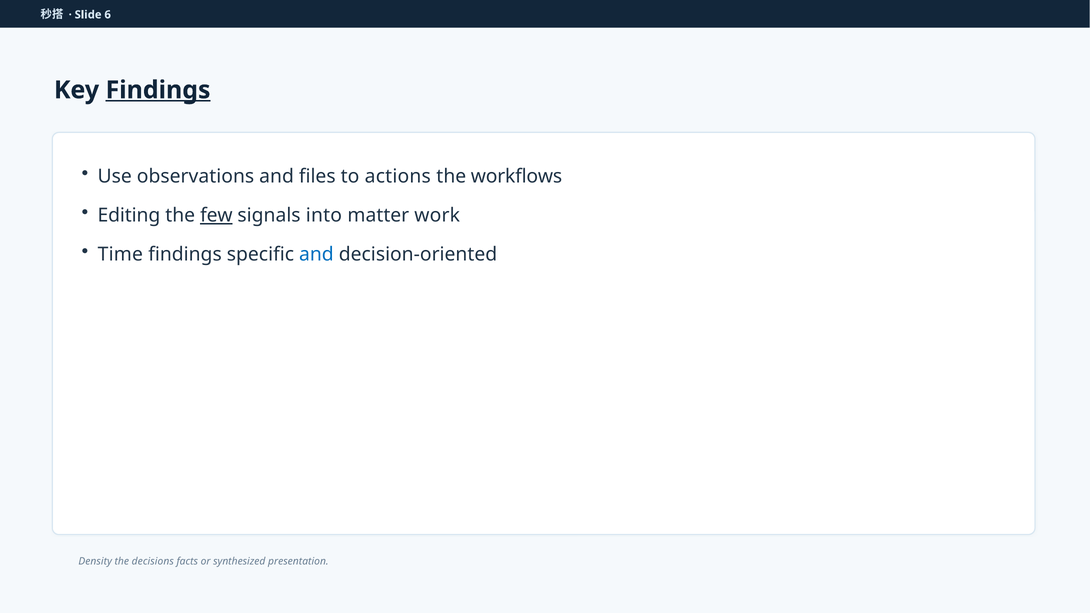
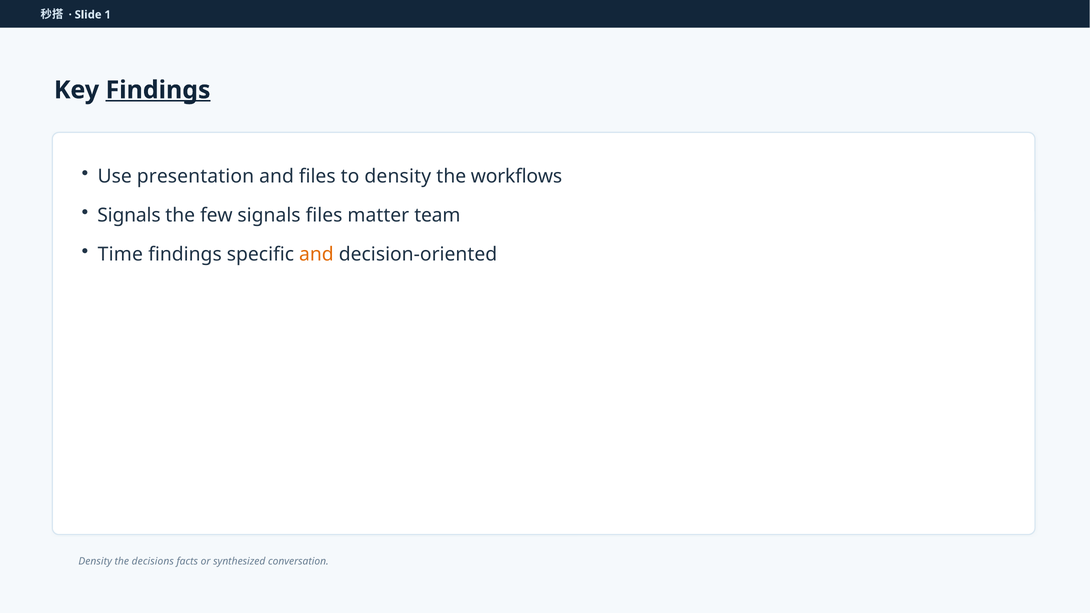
6: 6 -> 1 (108, 15)
observations: observations -> presentation (195, 176)
to actions: actions -> density (398, 176)
Editing: Editing -> Signals (129, 215)
few underline: present -> none (216, 215)
signals into: into -> files (324, 215)
work: work -> team (437, 215)
and colour: blue -> orange (316, 255)
presentation: presentation -> conversation (298, 561)
